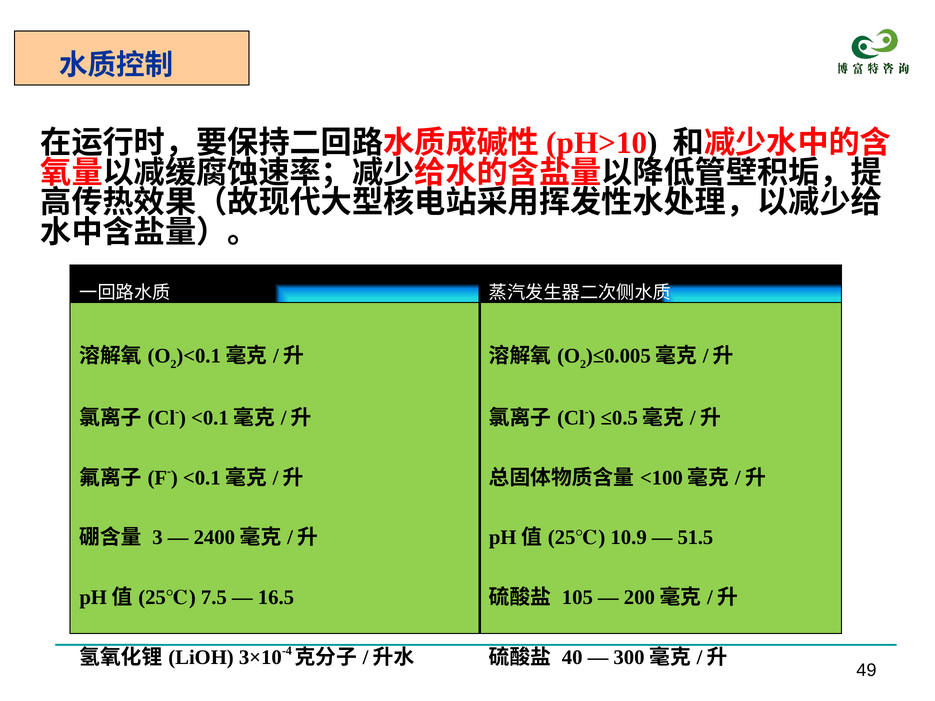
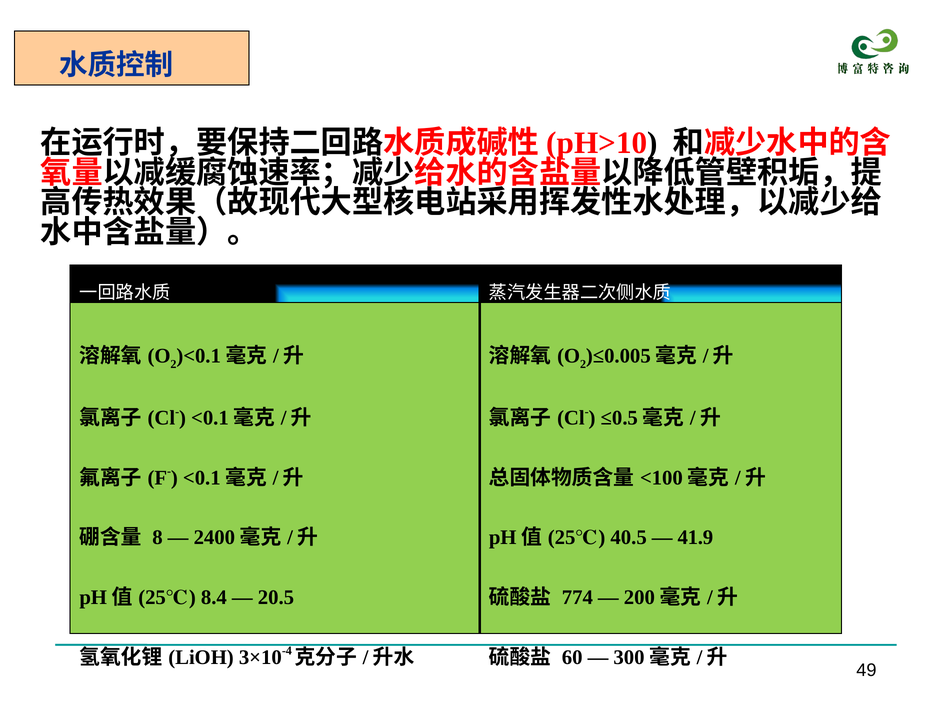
10.9: 10.9 -> 40.5 (629, 538)
51.5: 51.5 -> 41.9 (695, 538)
3: 3 -> 8 (157, 538)
7.5: 7.5 -> 8.4 (214, 598)
16.5: 16.5 -> 20.5 (276, 598)
105: 105 -> 774 (577, 598)
40: 40 -> 60 (572, 657)
